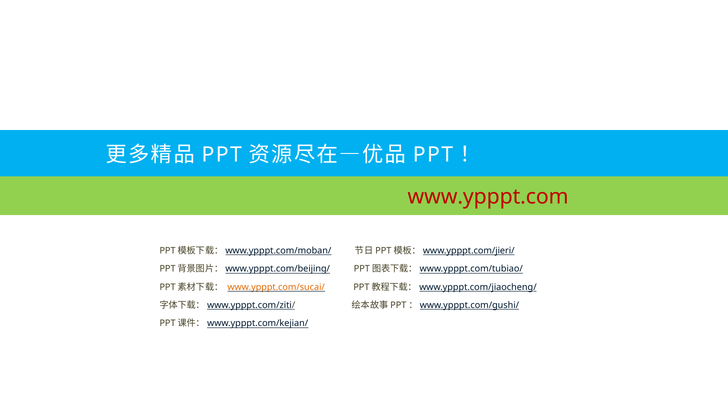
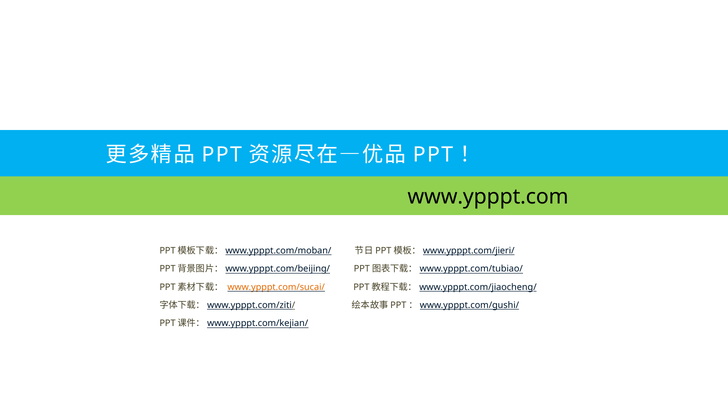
www.ypppt.com colour: red -> black (488, 197)
